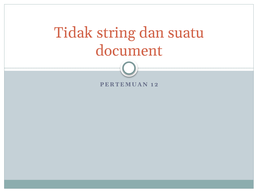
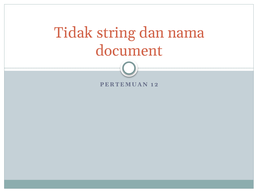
suatu: suatu -> nama (186, 33)
